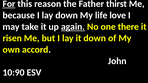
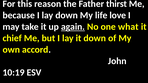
For underline: present -> none (9, 4)
there: there -> what (128, 27)
risen: risen -> chief (12, 38)
10:90: 10:90 -> 10:19 (14, 73)
